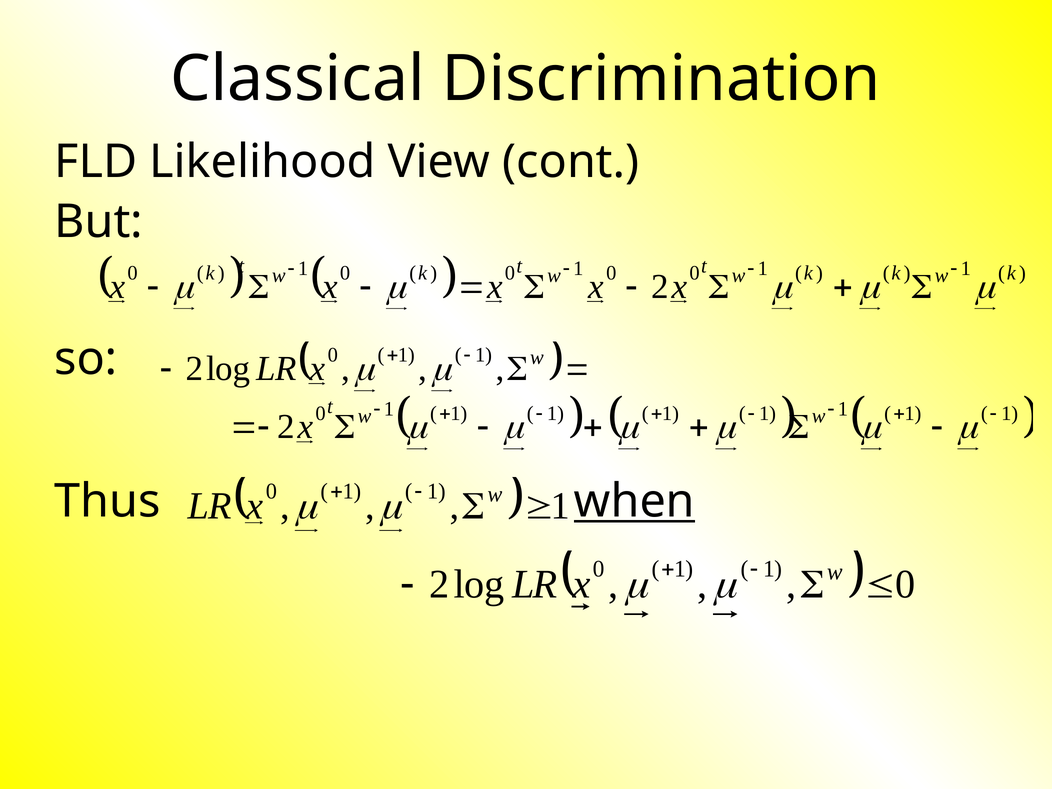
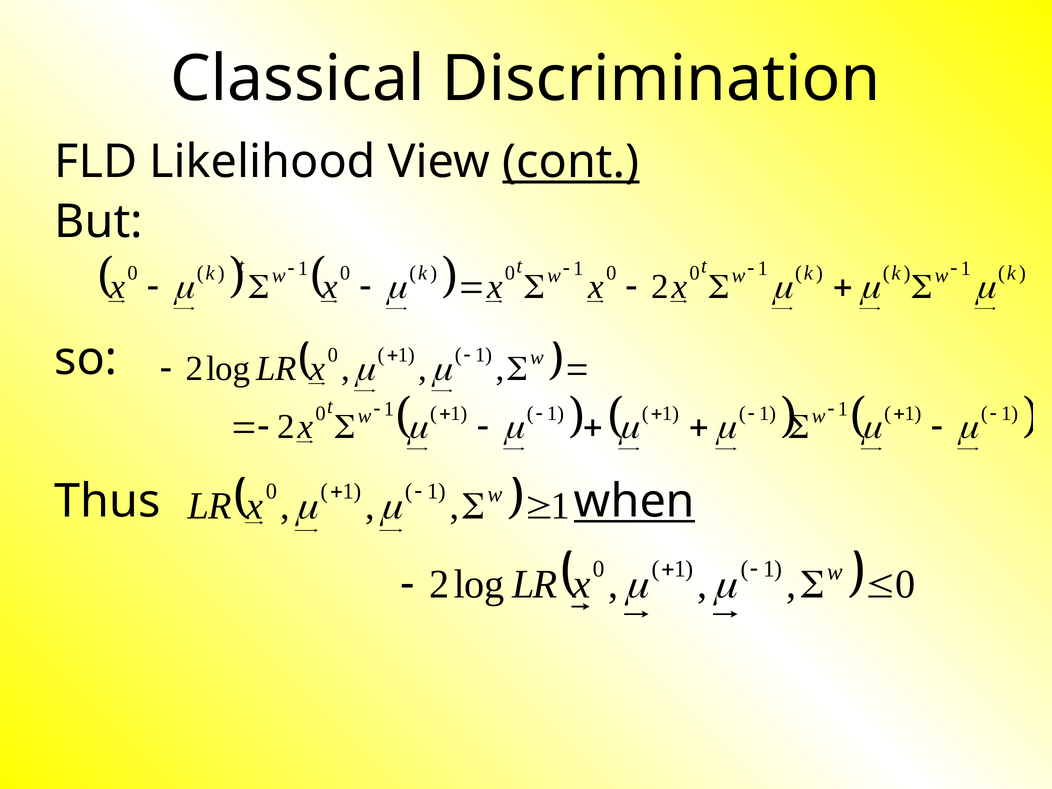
cont underline: none -> present (571, 162)
